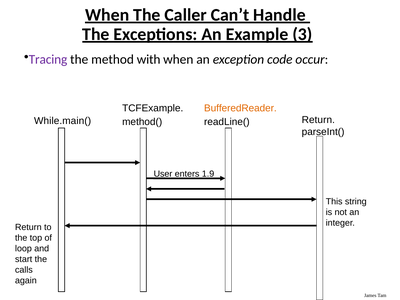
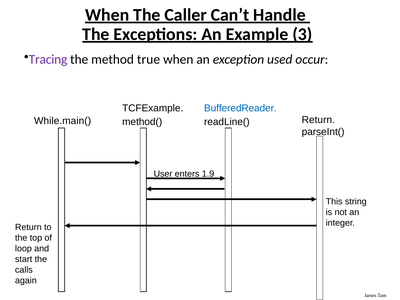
with: with -> true (149, 59)
code: code -> used (280, 59)
BufferedReader colour: orange -> blue (240, 108)
